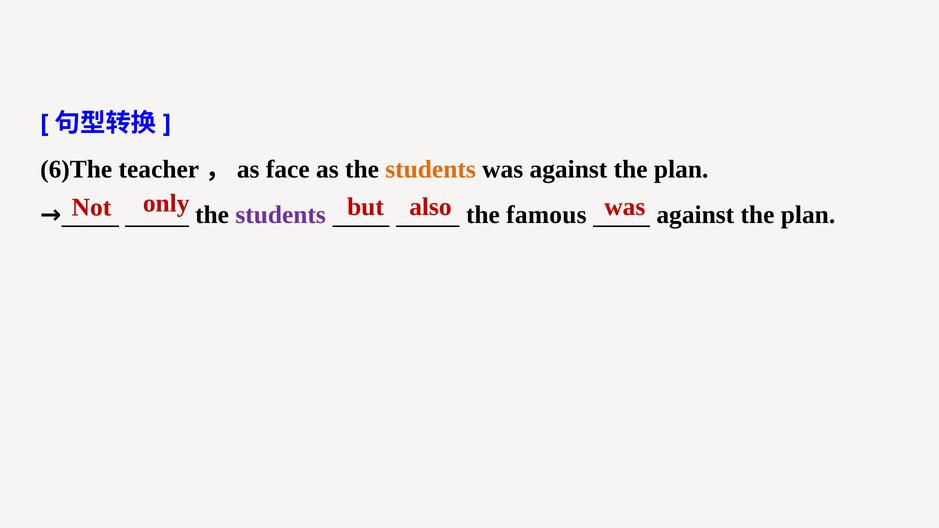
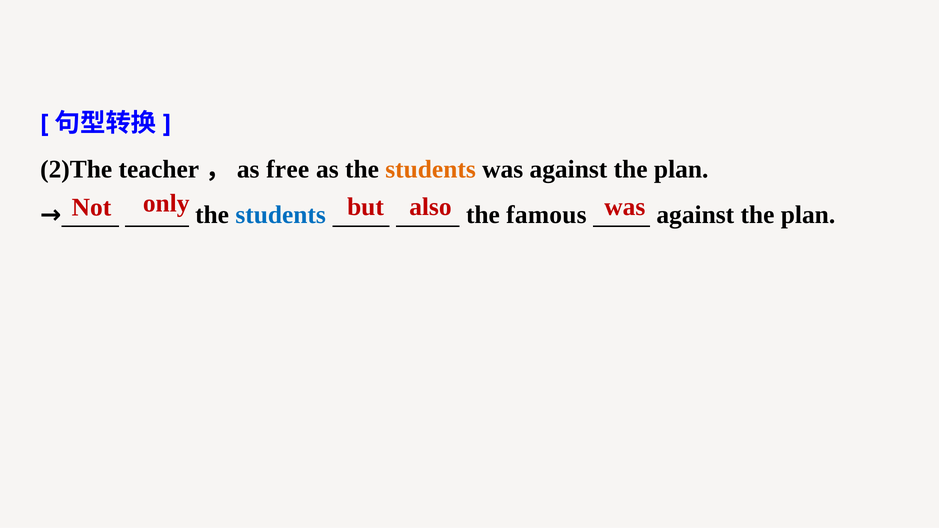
6)The: 6)The -> 2)The (76, 169)
face: face -> free (288, 169)
students colour: purple -> blue (281, 215)
